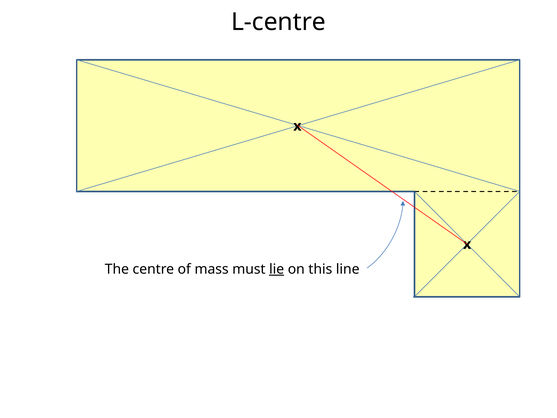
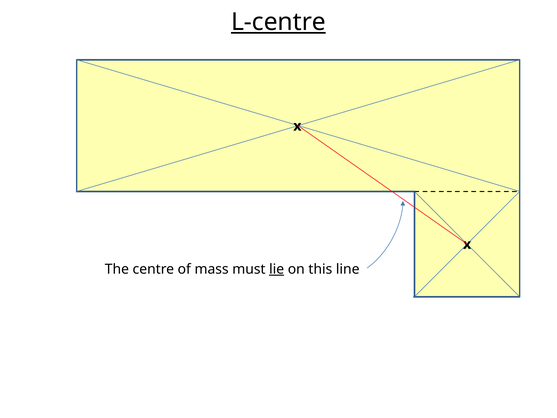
L-centre underline: none -> present (278, 22)
